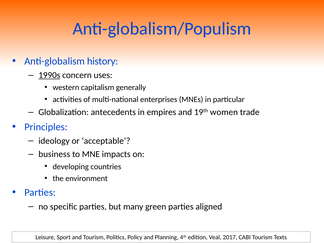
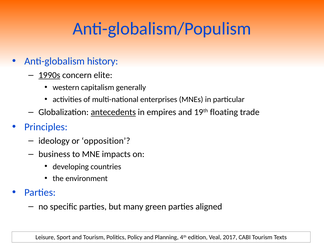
uses: uses -> elite (103, 75)
antecedents underline: none -> present (113, 112)
women: women -> floating (224, 112)
acceptable: acceptable -> opposition (106, 141)
